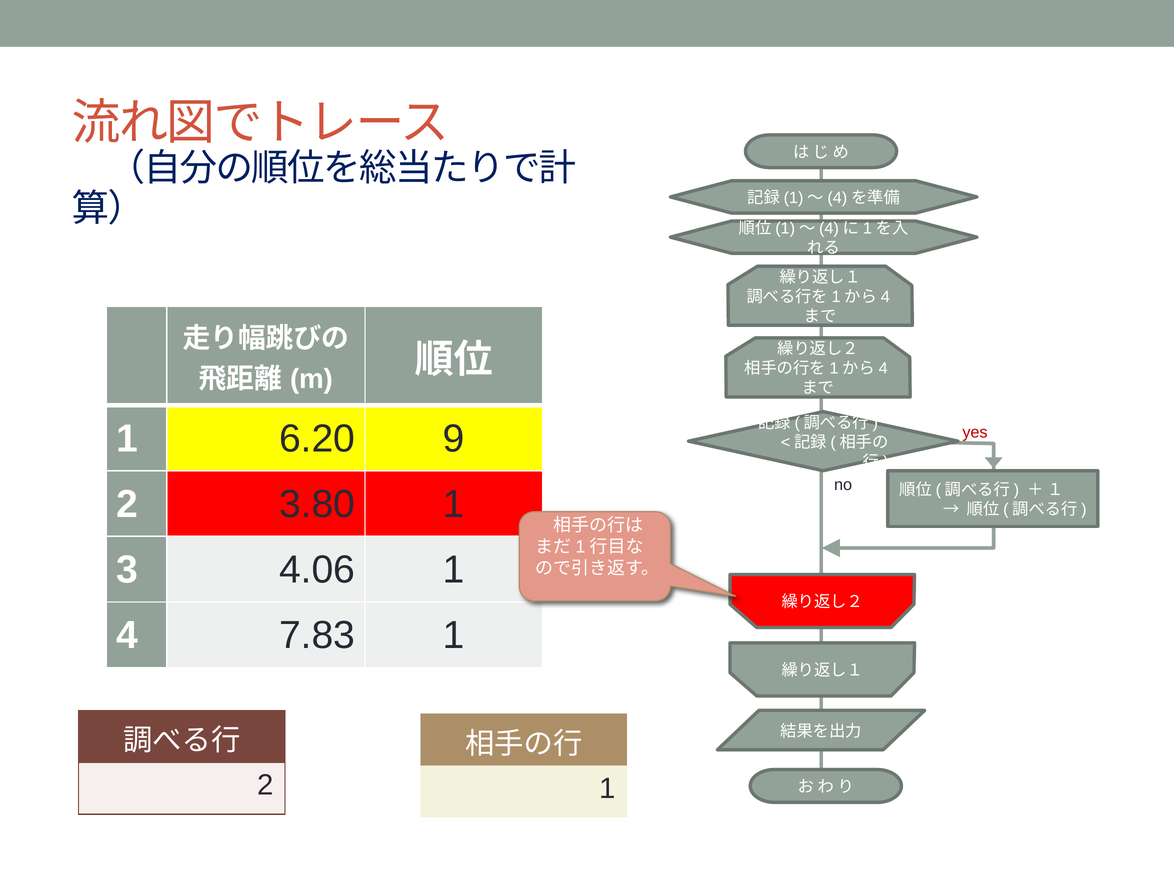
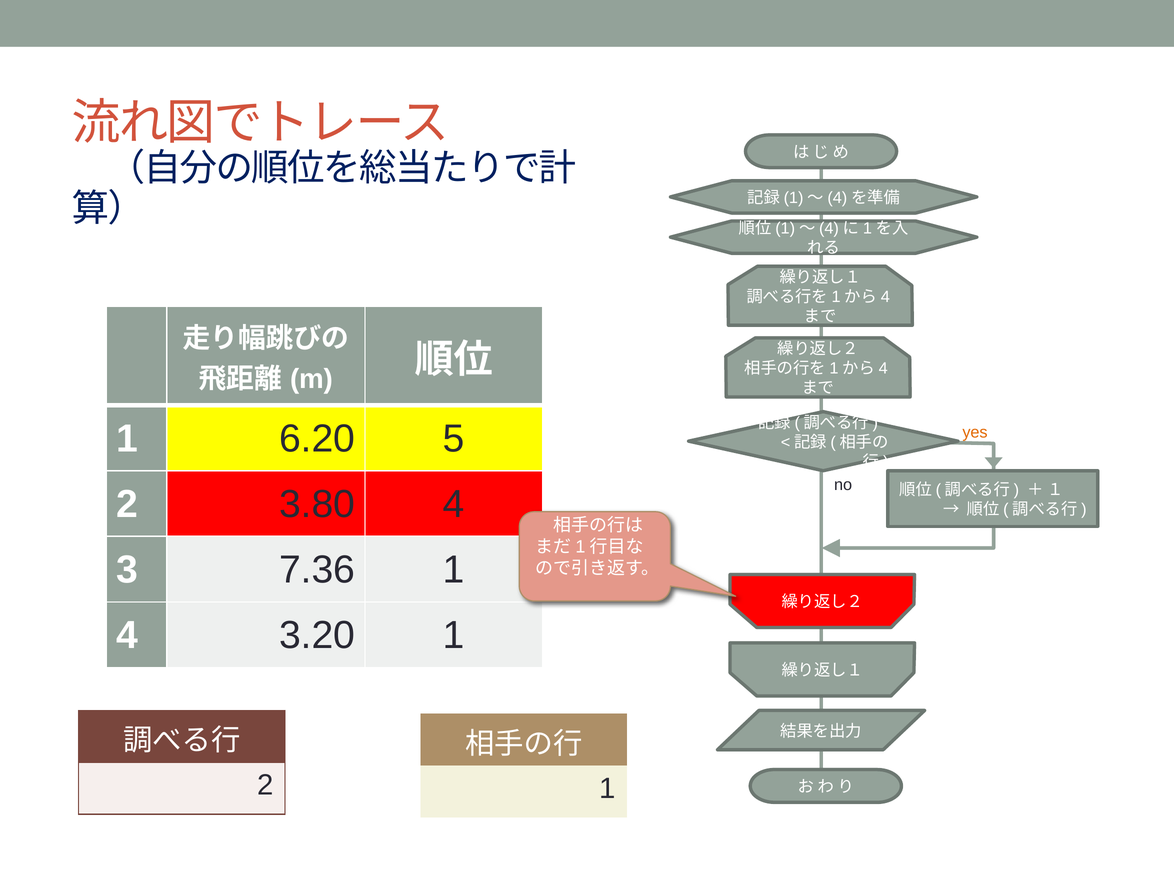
9: 9 -> 5 (454, 439)
yes colour: red -> orange (975, 432)
3.80 1: 1 -> 4 (454, 505)
4.06: 4.06 -> 7.36 (317, 570)
7.83: 7.83 -> 3.20 (317, 636)
